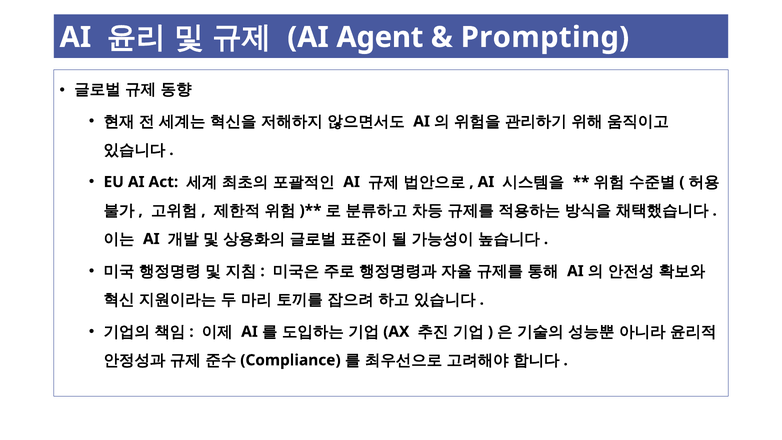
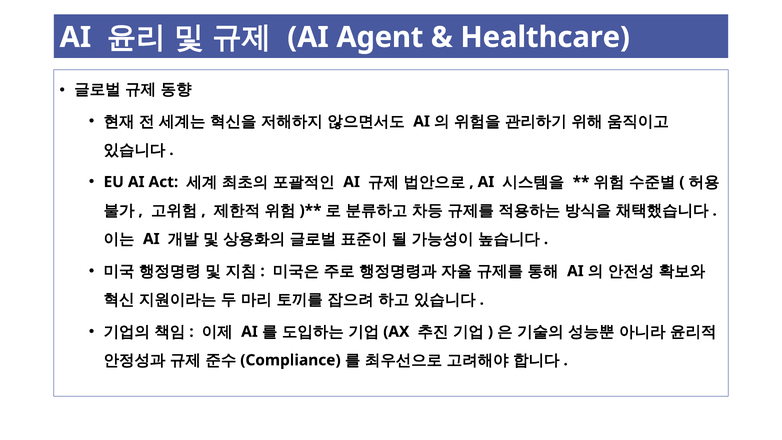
Prompting: Prompting -> Healthcare (545, 37)
